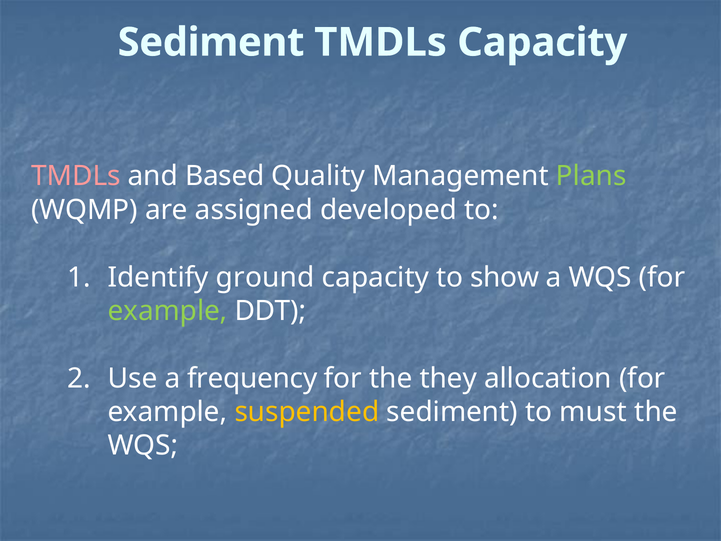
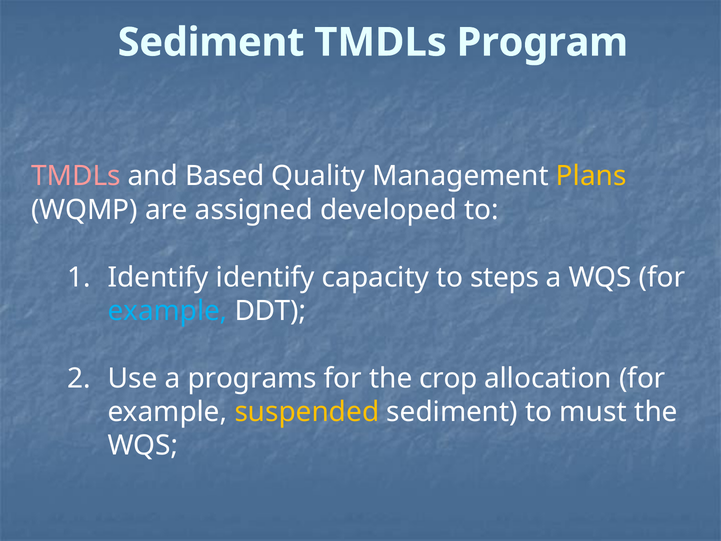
TMDLs Capacity: Capacity -> Program (542, 42)
Plans colour: light green -> yellow (591, 176)
Identify ground: ground -> identify (265, 277)
show: show -> steps (505, 277)
example colour: light green -> light blue (168, 311)
frequency: frequency -> programs (252, 378)
they: they -> crop (448, 378)
